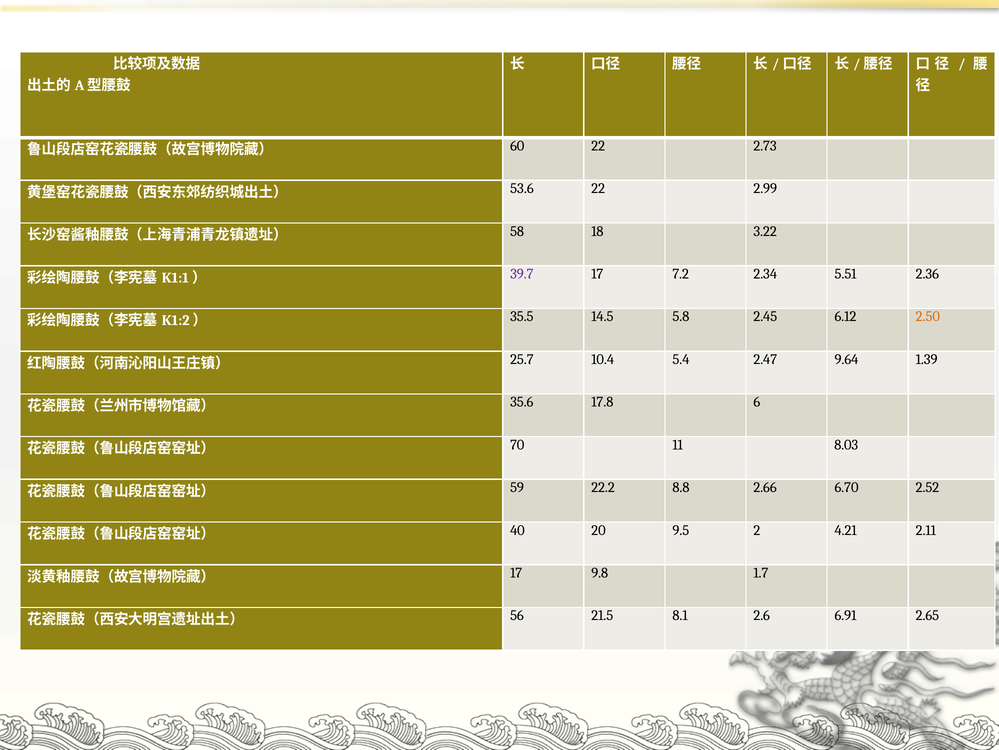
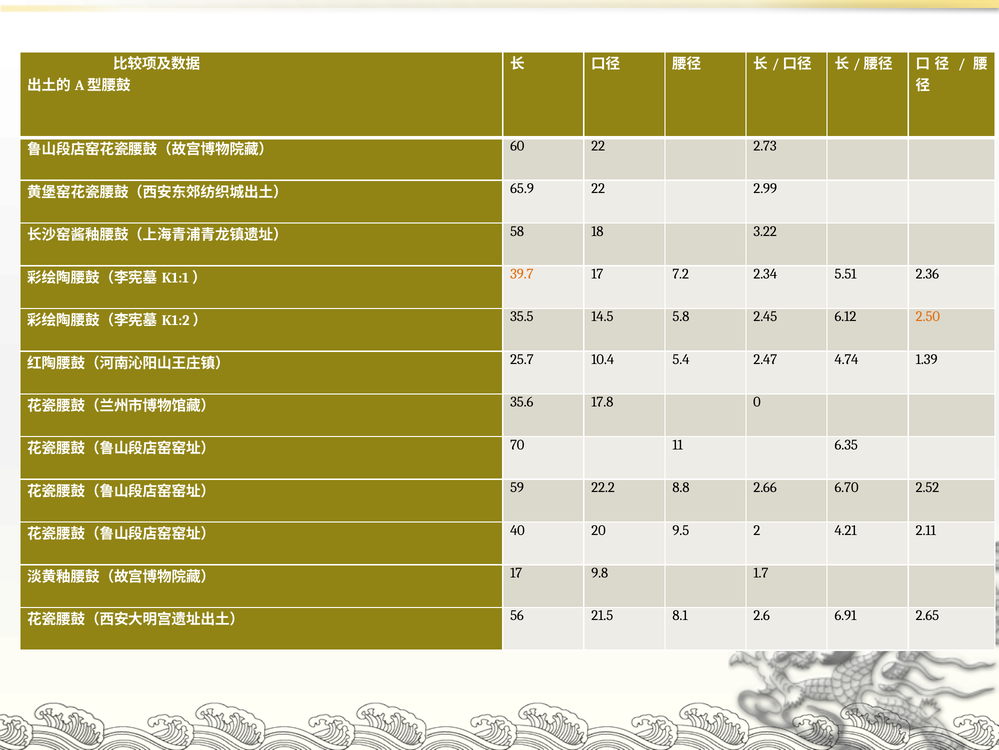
53.6: 53.6 -> 65.9 (522, 188)
39.7 colour: purple -> orange (522, 274)
9.64: 9.64 -> 4.74 (846, 359)
6: 6 -> 0 (757, 402)
8.03: 8.03 -> 6.35 (846, 444)
